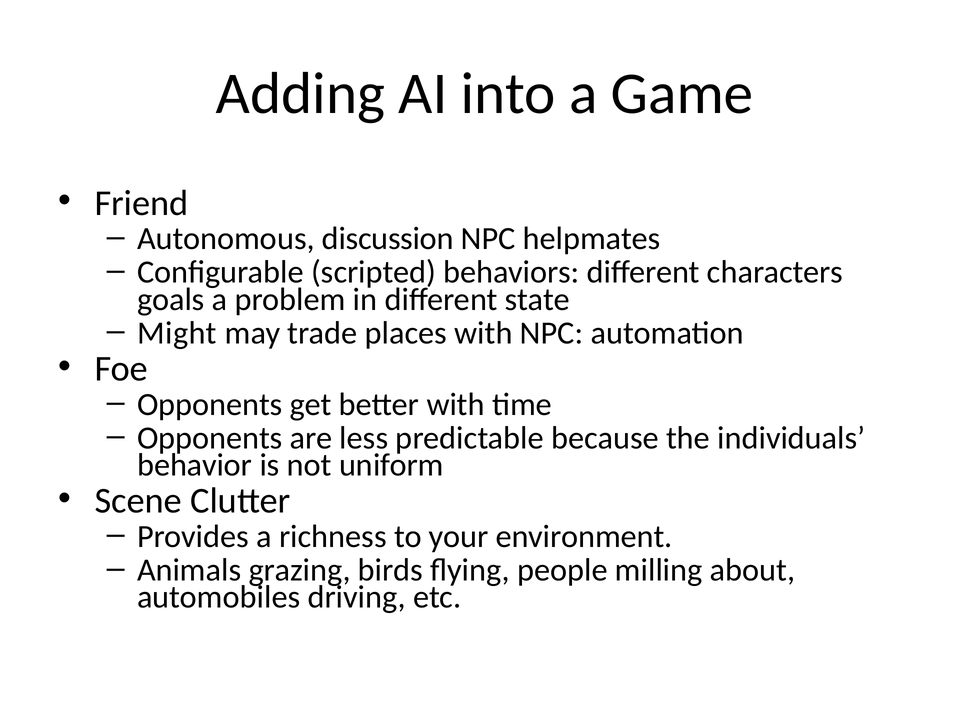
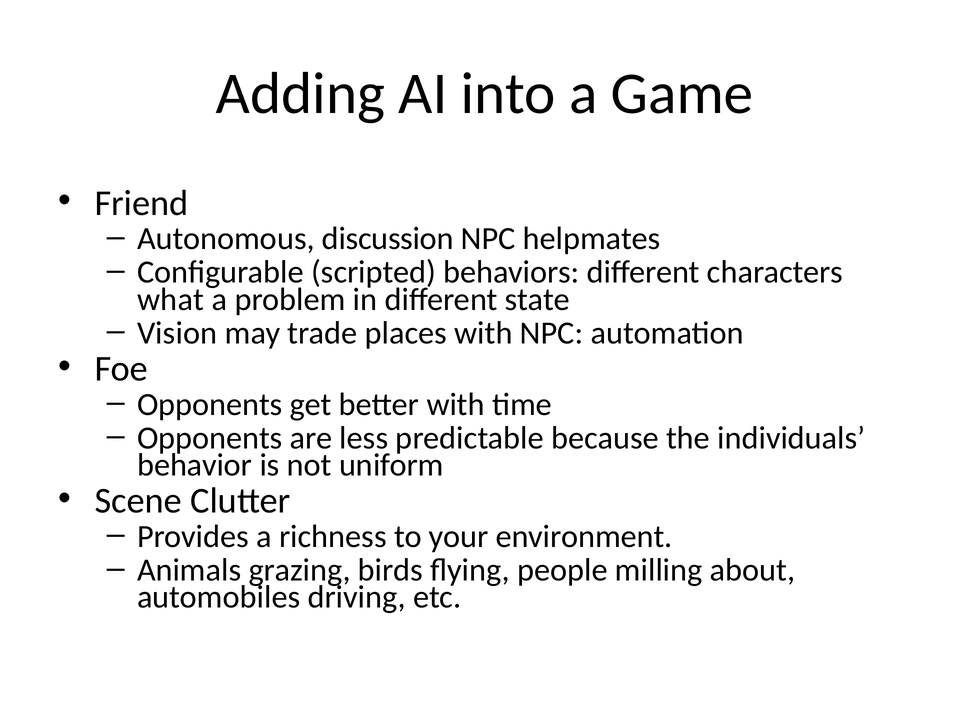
goals: goals -> what (171, 300)
Might: Might -> Vision (177, 333)
